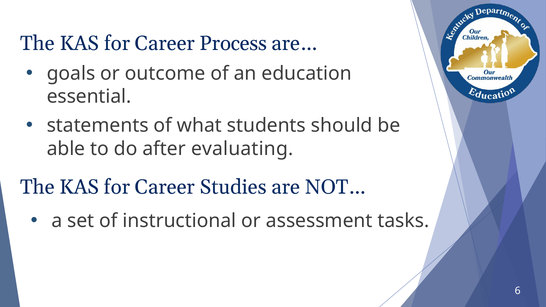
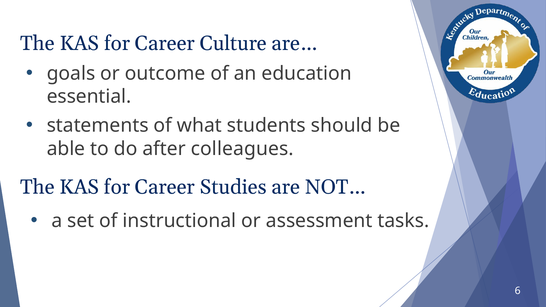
Process: Process -> Culture (233, 44)
evaluating: evaluating -> colleagues (242, 149)
